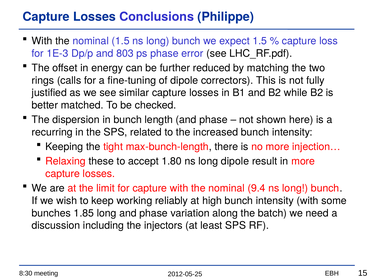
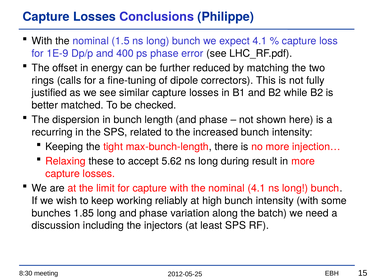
expect 1.5: 1.5 -> 4.1 (260, 41)
1E-3: 1E-3 -> 1E-9 (58, 53)
803: 803 -> 400 (125, 53)
1.80: 1.80 -> 5.62 (172, 161)
long dipole: dipole -> during (235, 161)
nominal 9.4: 9.4 -> 4.1 (257, 188)
